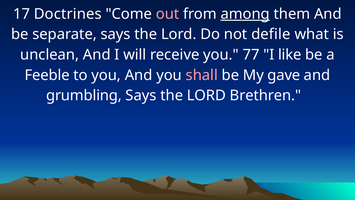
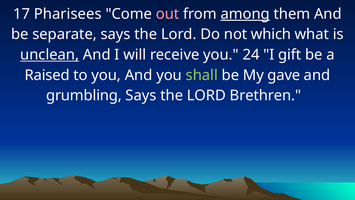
Doctrines: Doctrines -> Pharisees (68, 14)
defile: defile -> which (271, 34)
unclean underline: none -> present (50, 55)
77: 77 -> 24 (251, 55)
like: like -> gift (290, 55)
Feeble: Feeble -> Raised (47, 75)
shall colour: pink -> light green (202, 75)
